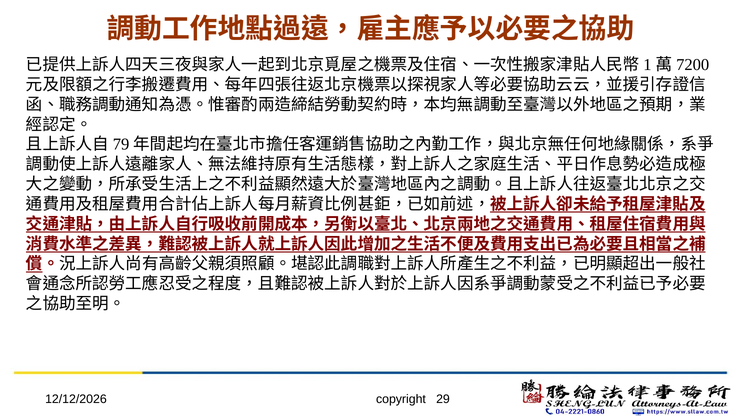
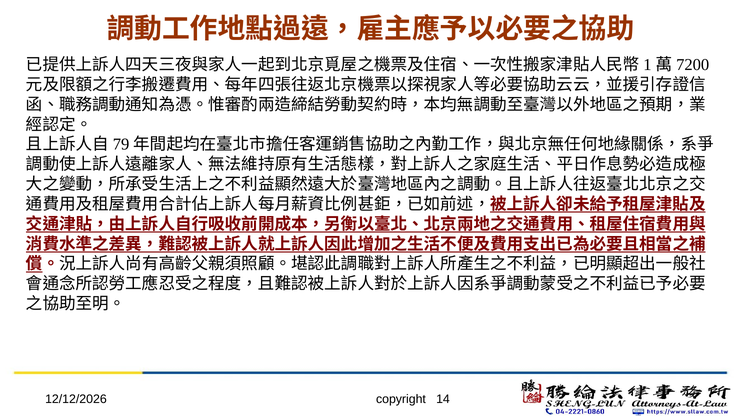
29: 29 -> 14 (443, 399)
